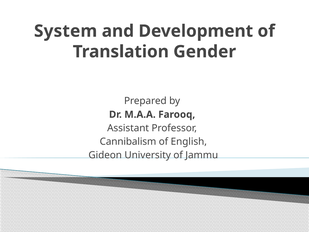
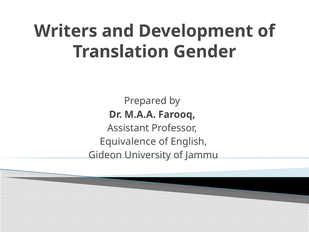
System: System -> Writers (66, 31)
Cannibalism: Cannibalism -> Equivalence (128, 141)
